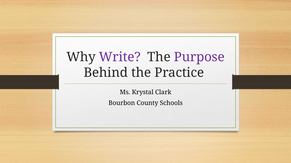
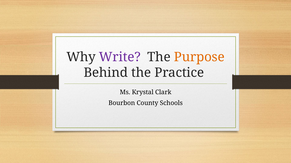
Purpose colour: purple -> orange (199, 57)
